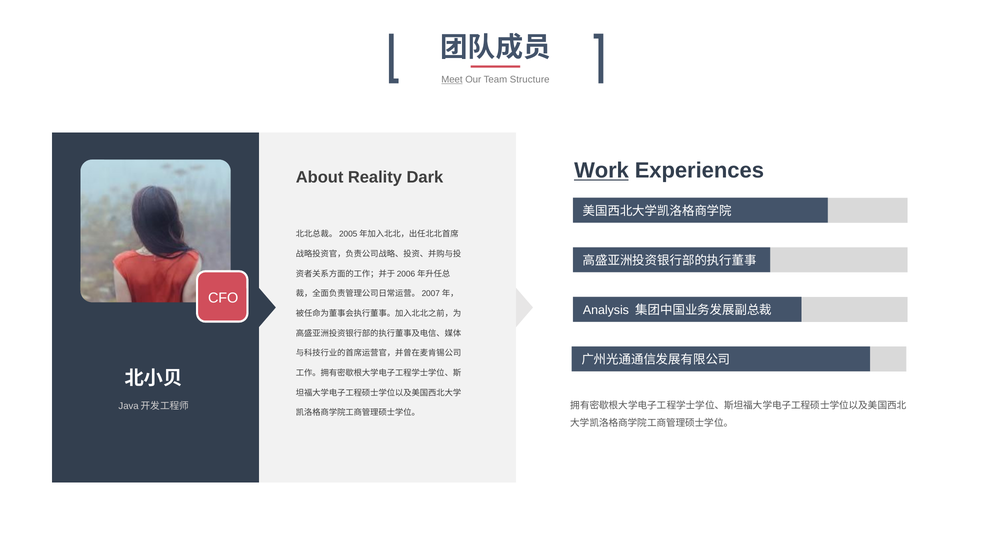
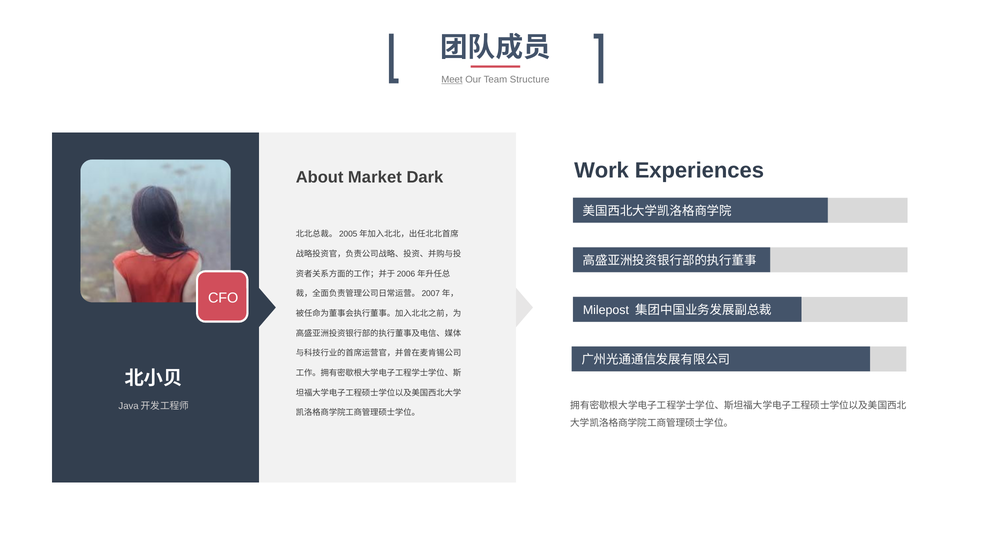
Work underline: present -> none (602, 170)
Reality: Reality -> Market (375, 177)
Analysis: Analysis -> Milepost (606, 310)
